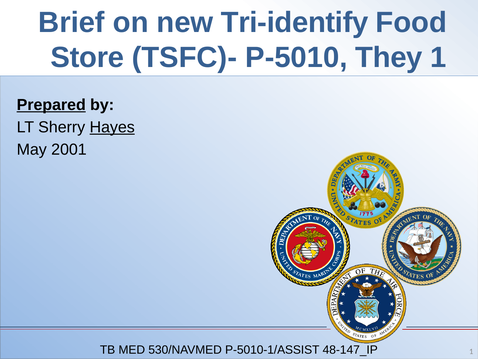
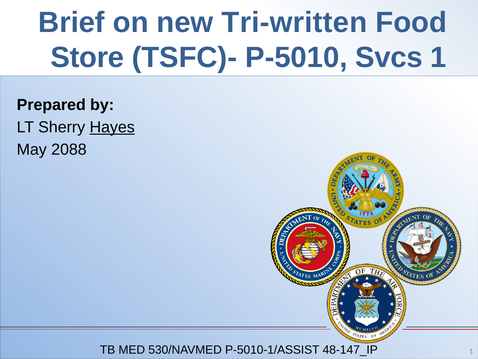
Tri-identify: Tri-identify -> Tri-written (294, 22)
They: They -> Svcs (389, 57)
Prepared underline: present -> none (51, 105)
2001: 2001 -> 2088 (69, 149)
